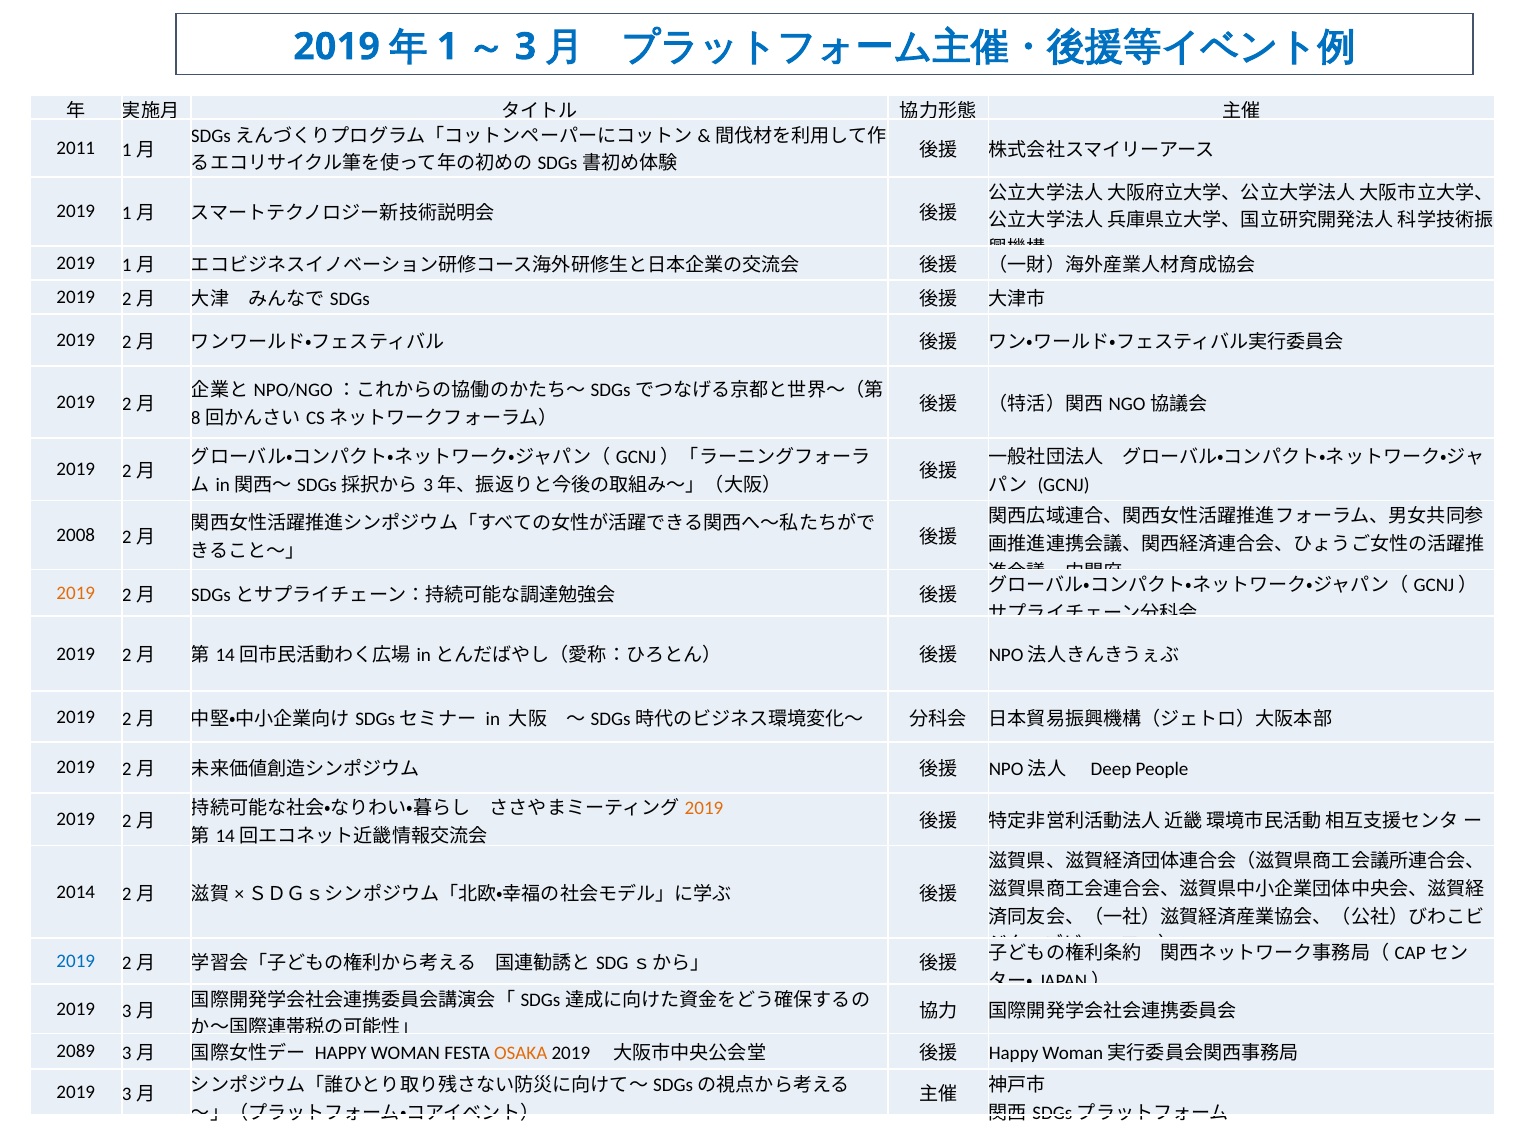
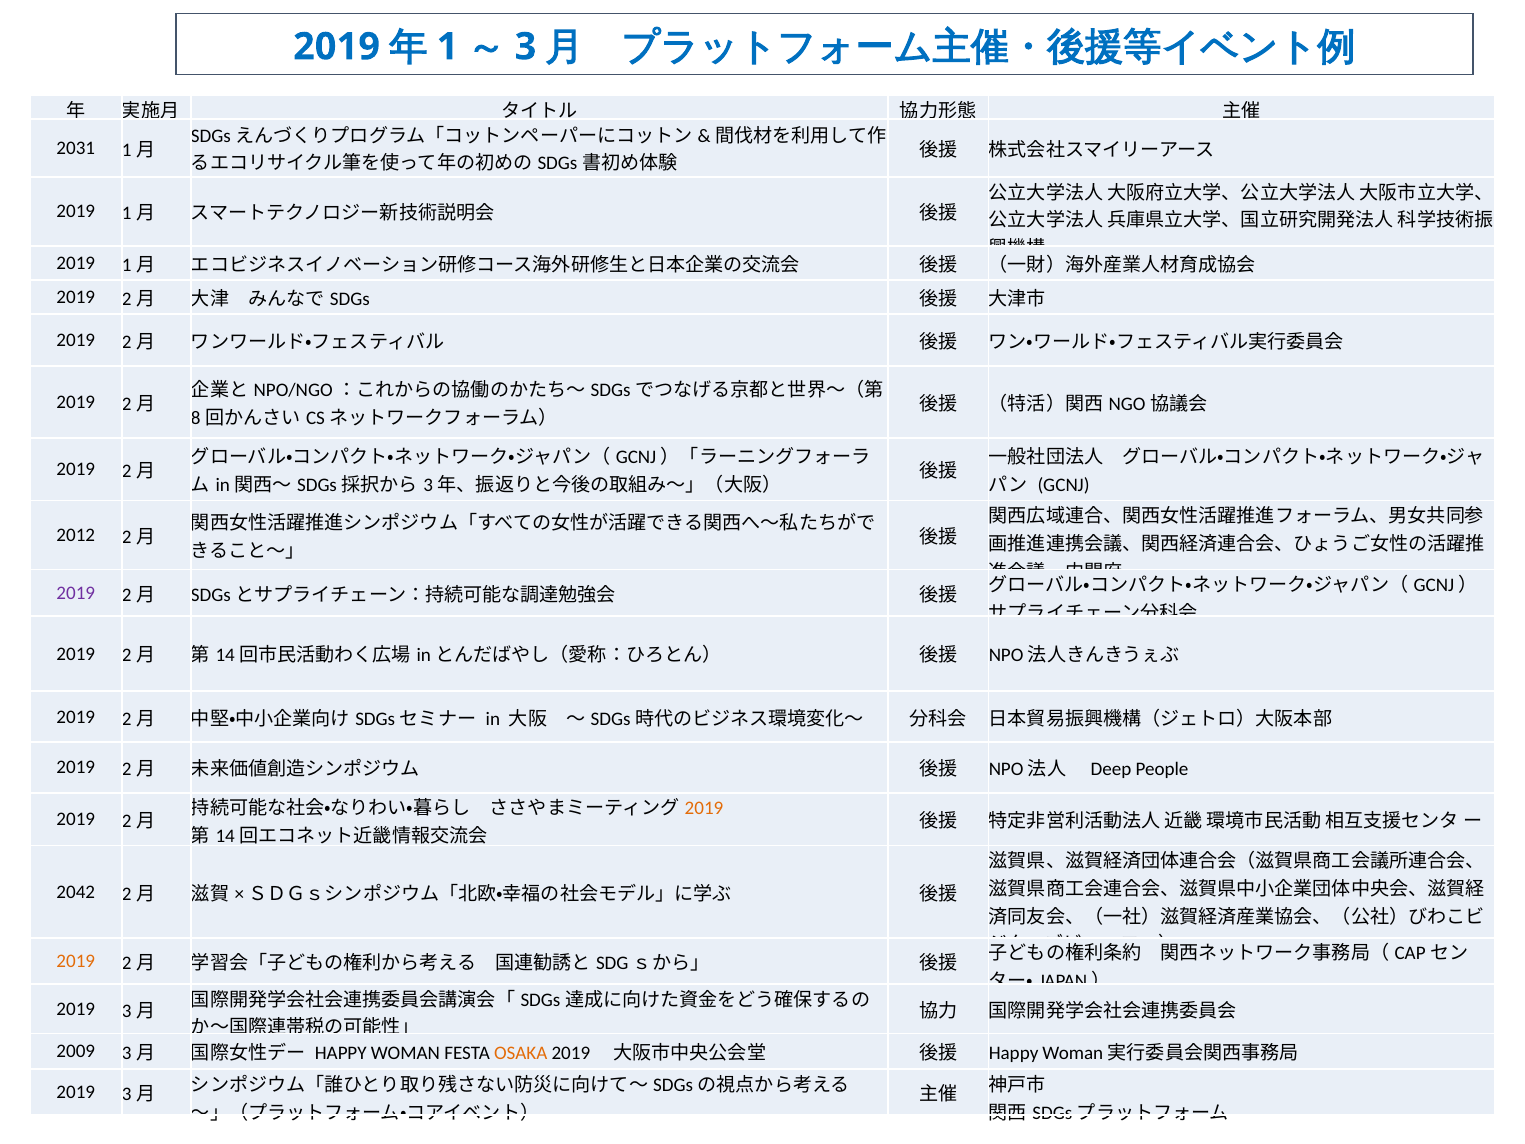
2011: 2011 -> 2031 (76, 148)
2008: 2008 -> 2012 (76, 535)
2019 colour: orange -> purple (76, 593)
2014: 2014 -> 2042 (76, 892)
2019 colour: blue -> orange (76, 961)
2089: 2089 -> 2009 (76, 1051)
